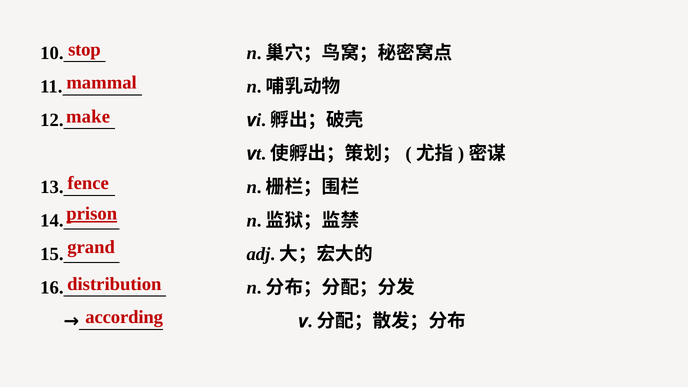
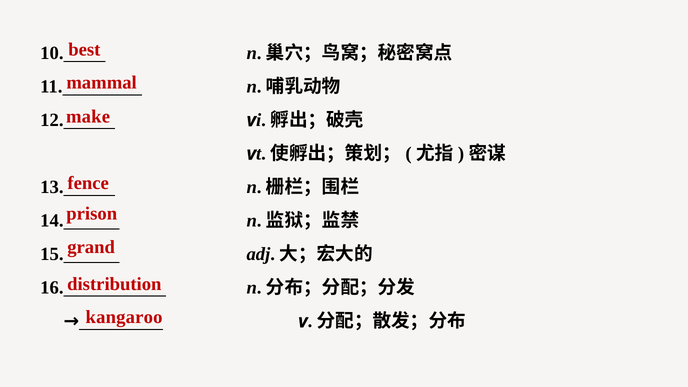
stop: stop -> best (84, 50)
prison underline: present -> none (92, 214)
according: according -> kangaroo (124, 317)
